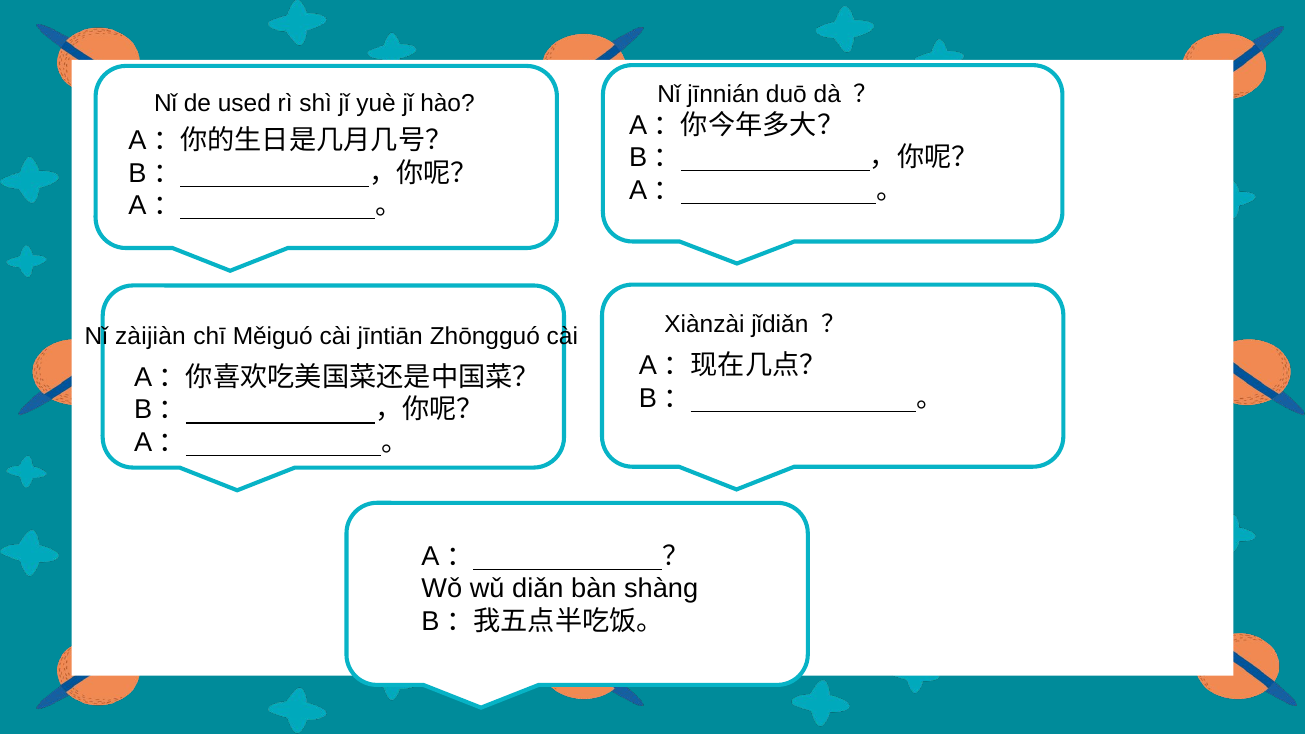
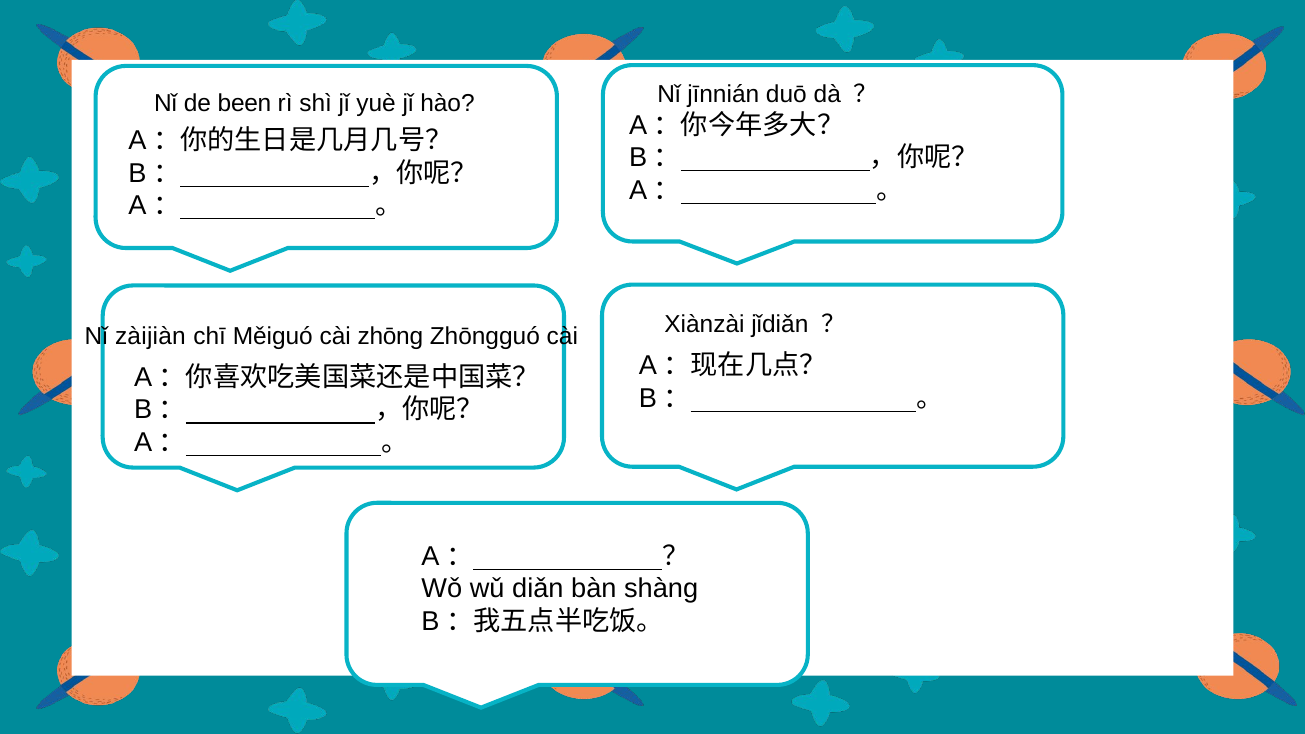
used: used -> been (244, 103)
jīntiān: jīntiān -> zhōng (390, 337)
